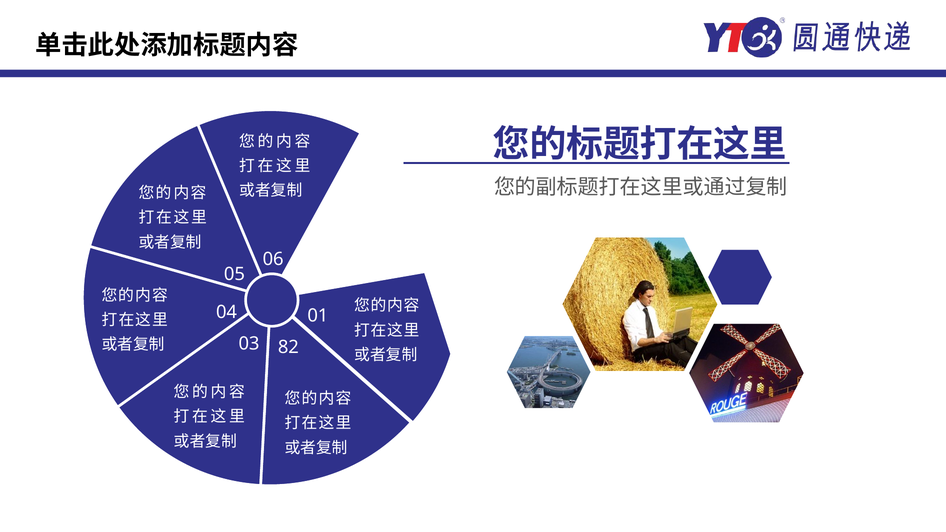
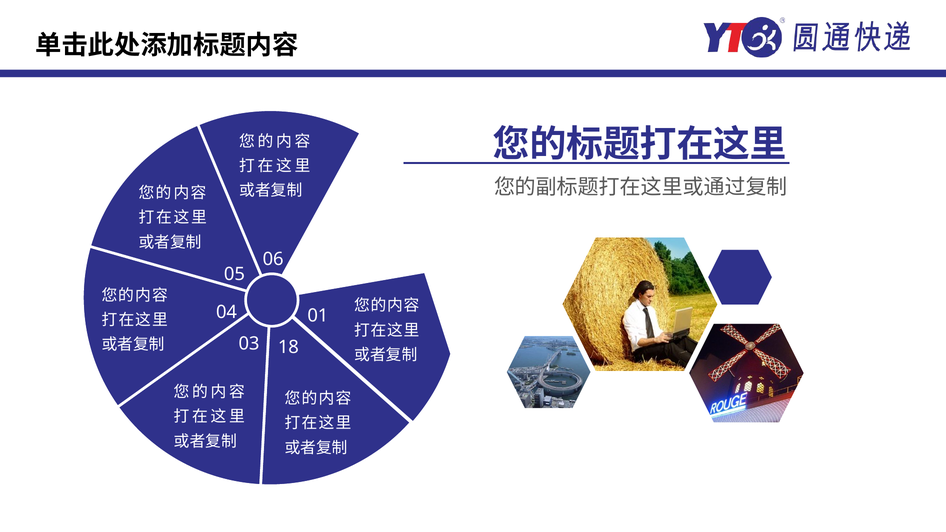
82: 82 -> 18 (288, 347)
